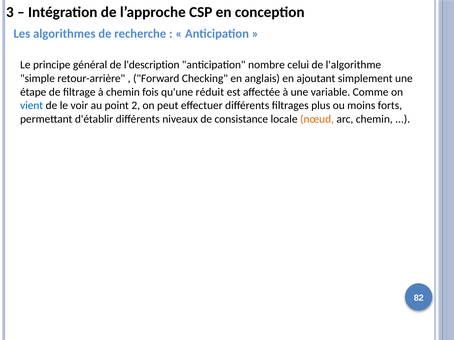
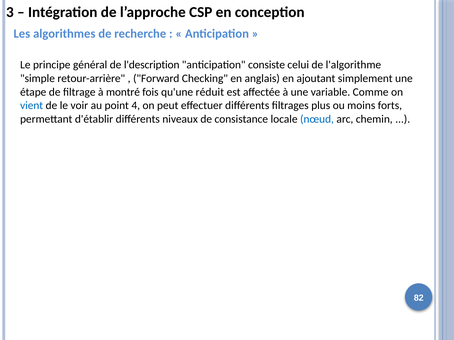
nombre: nombre -> consiste (267, 65)
à chemin: chemin -> montré (123, 92)
2: 2 -> 4 (136, 106)
nœud colour: orange -> blue (317, 119)
